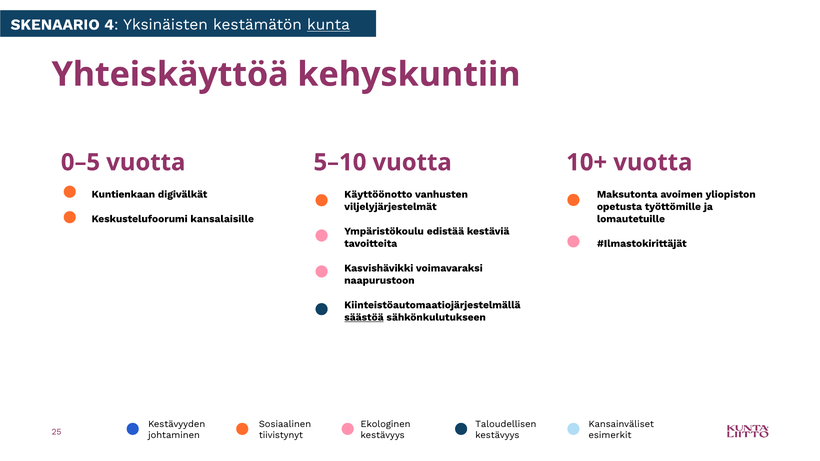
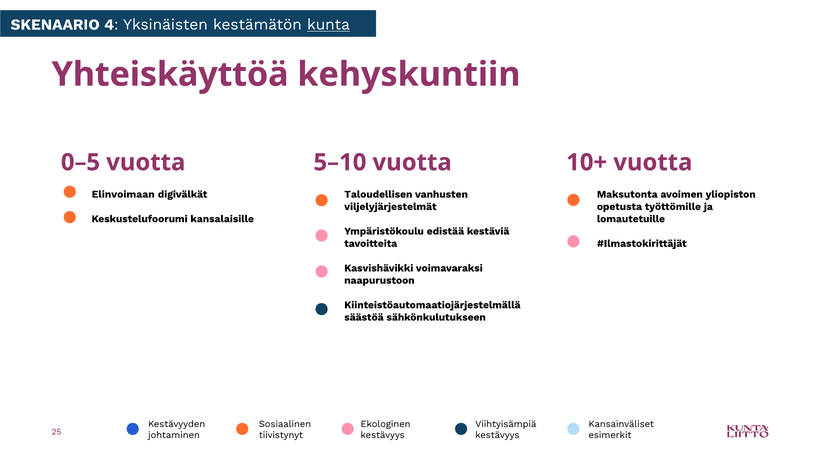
Kuntienkaan: Kuntienkaan -> Elinvoimaan (123, 194)
Käyttöönotto: Käyttöönotto -> Taloudellisen (378, 194)
säästöä underline: present -> none (364, 317)
Taloudellisen: Taloudellisen -> Viihtyisämpiä (506, 424)
